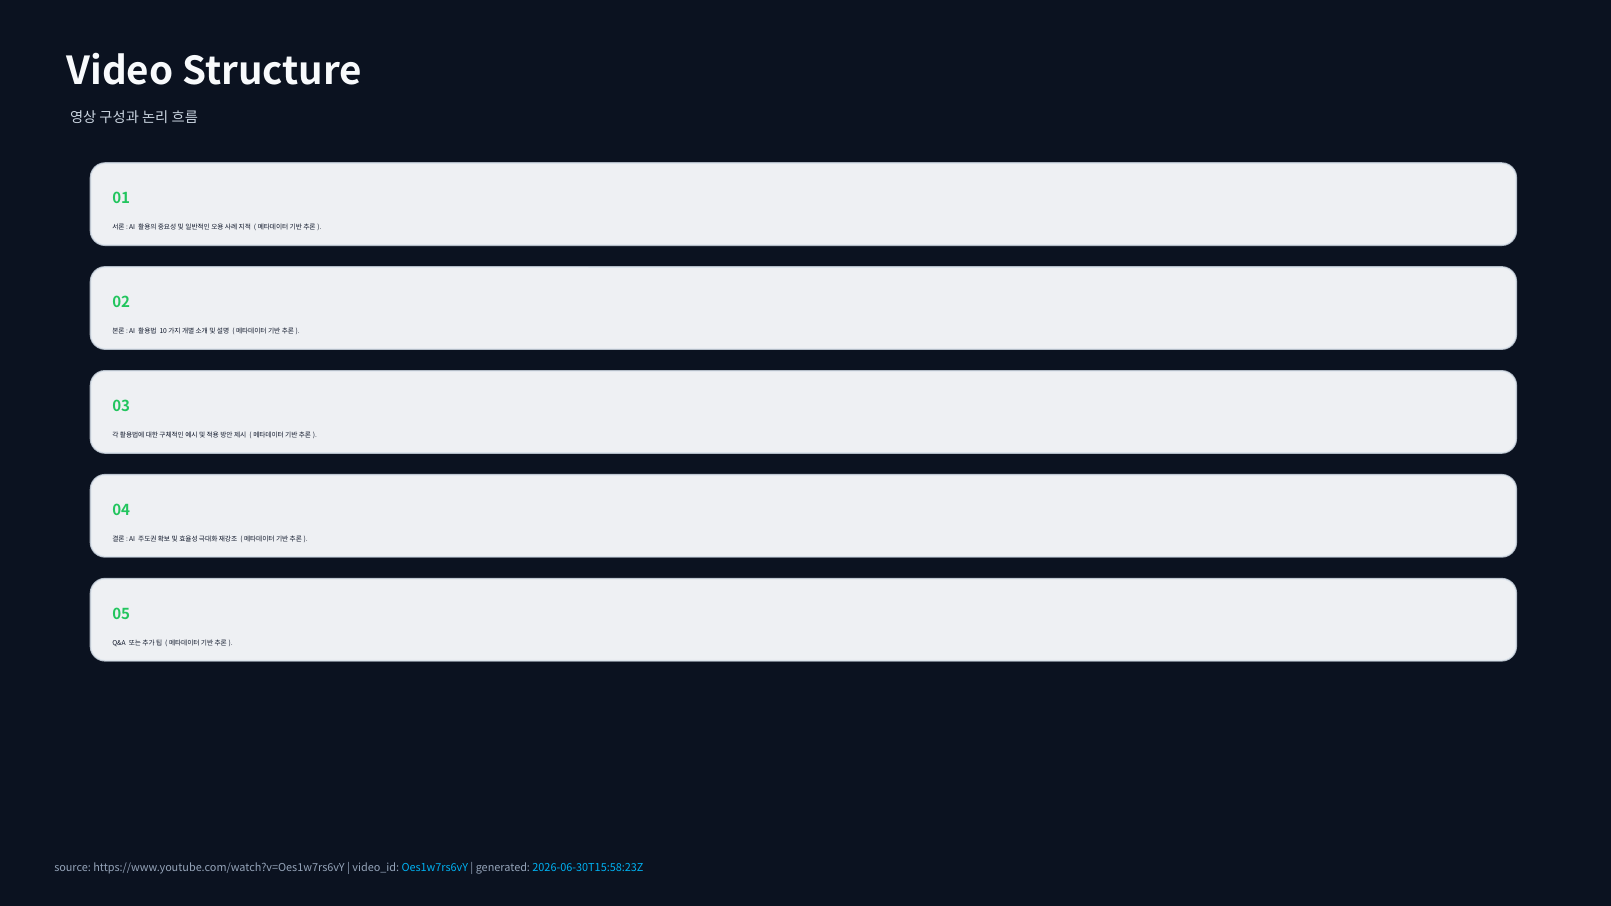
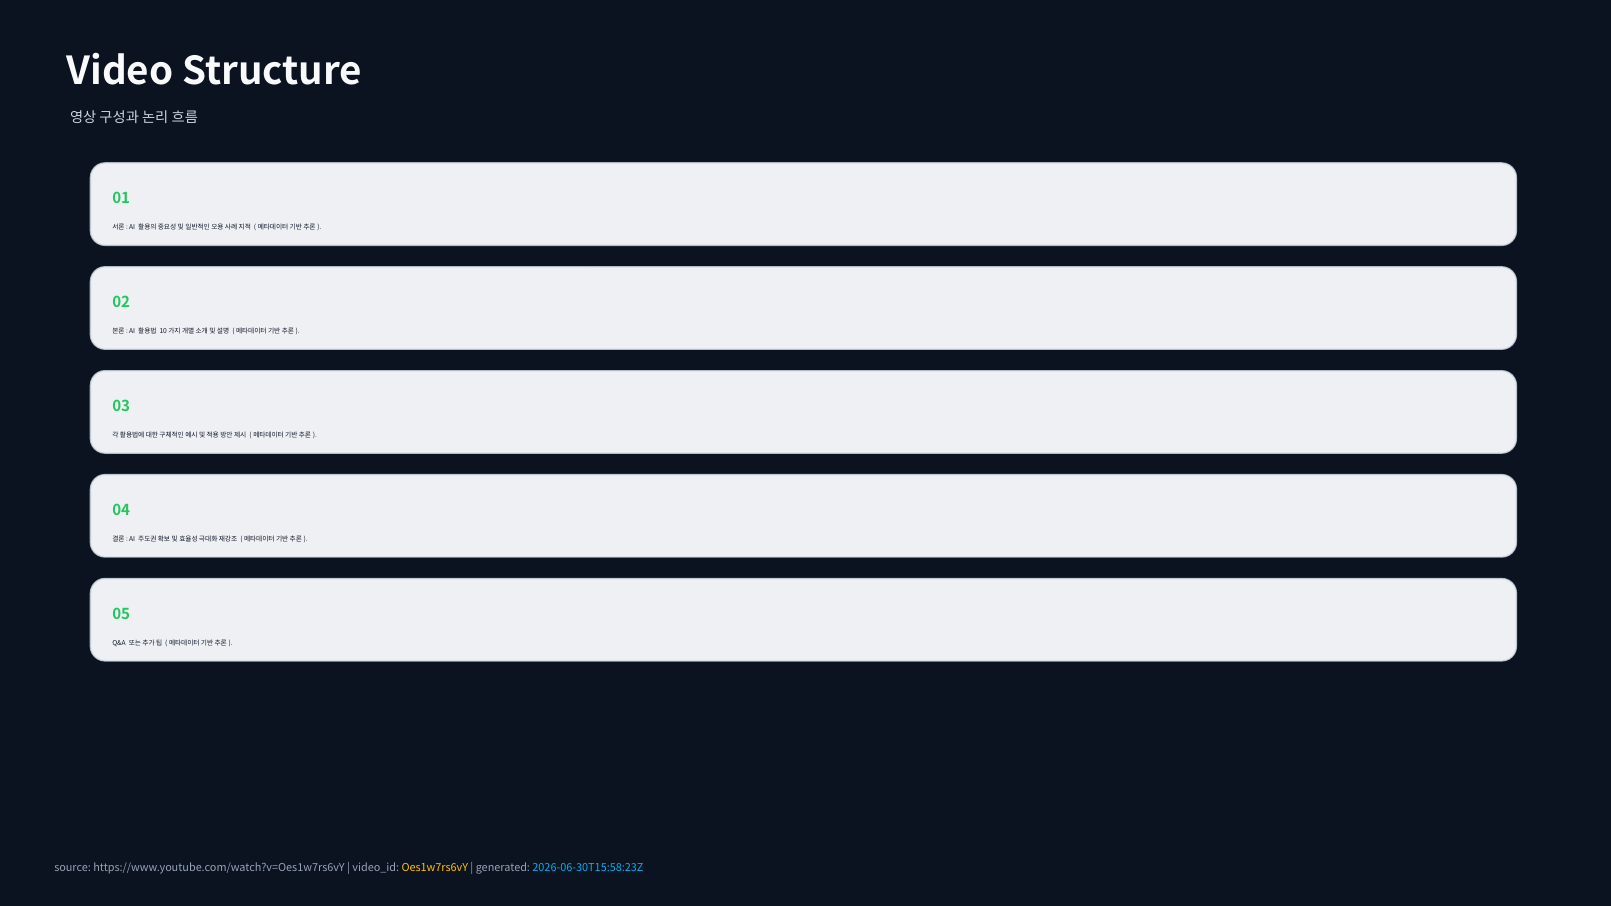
Oes1w7rs6vY colour: light blue -> yellow (435, 868)
